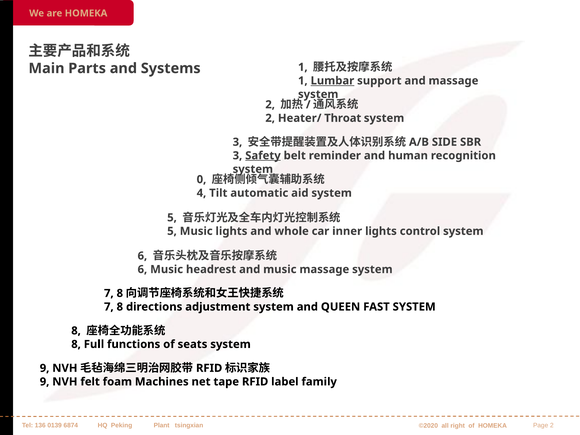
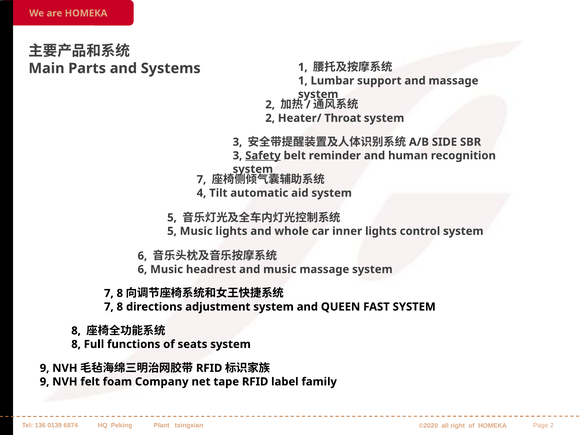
Lumbar underline: present -> none (332, 81)
0: 0 -> 7 (201, 179)
Machines: Machines -> Company (162, 382)
